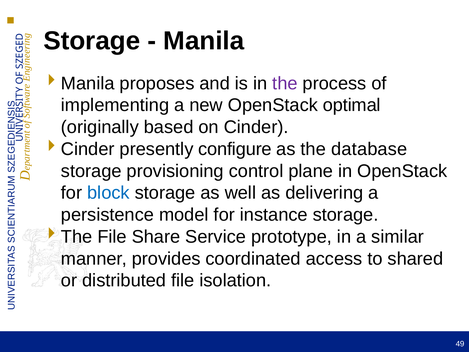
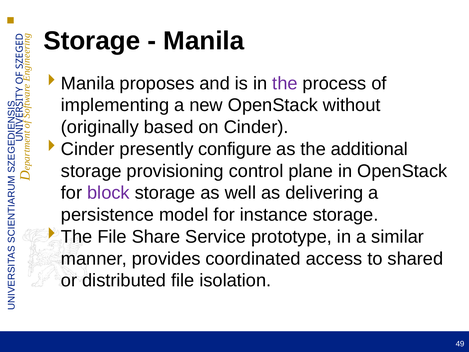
optimal: optimal -> without (352, 105)
database: database -> additional (369, 149)
block colour: blue -> purple (108, 193)
